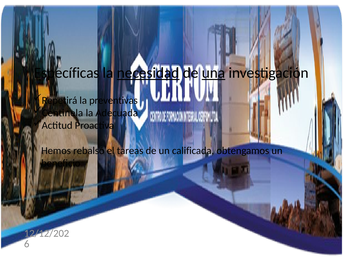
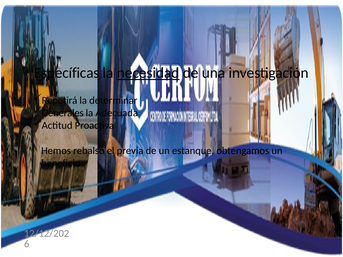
una underline: present -> none (214, 73)
preventivas: preventivas -> determinar (113, 100)
Centinela: Centinela -> Generales (63, 113)
tareas: tareas -> previa (130, 151)
calificada: calificada -> estanque (193, 151)
